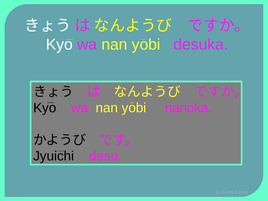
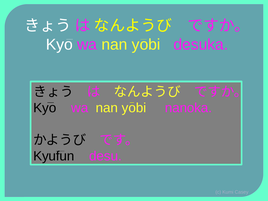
Jyuichi: Jyuichi -> Kyufun (54, 156)
